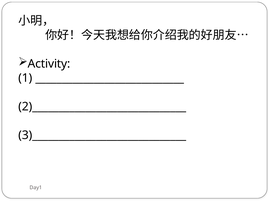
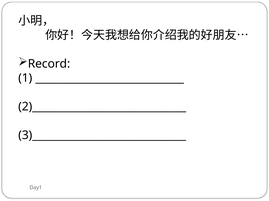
Activity: Activity -> Record (49, 64)
